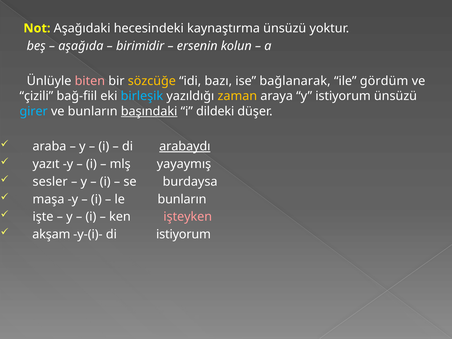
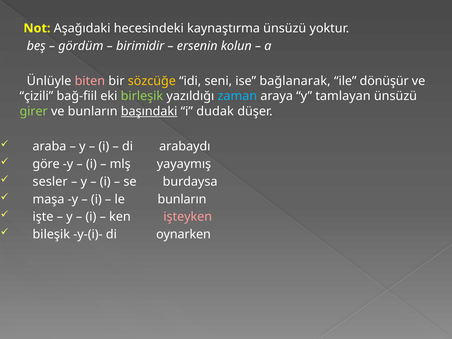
aşağıda: aşağıda -> gördüm (81, 46)
bazı: bazı -> seni (218, 81)
gördüm: gördüm -> dönüşür (384, 81)
birleşik colour: light blue -> light green (142, 96)
zaman colour: yellow -> light blue (237, 96)
y istiyorum: istiyorum -> tamlayan (343, 96)
girer colour: light blue -> light green (34, 111)
dildeki: dildeki -> dudak (215, 111)
arabaydı underline: present -> none (185, 146)
yazıt: yazıt -> göre (46, 164)
akşam: akşam -> bileşik (51, 234)
di istiyorum: istiyorum -> oynarken (183, 234)
